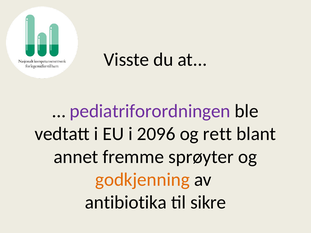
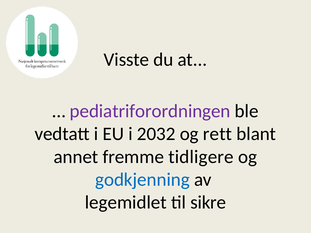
2096: 2096 -> 2032 (156, 134)
sprøyter: sprøyter -> tidligere (201, 157)
godkjenning colour: orange -> blue (142, 180)
antibiotika: antibiotika -> legemidlet (126, 203)
